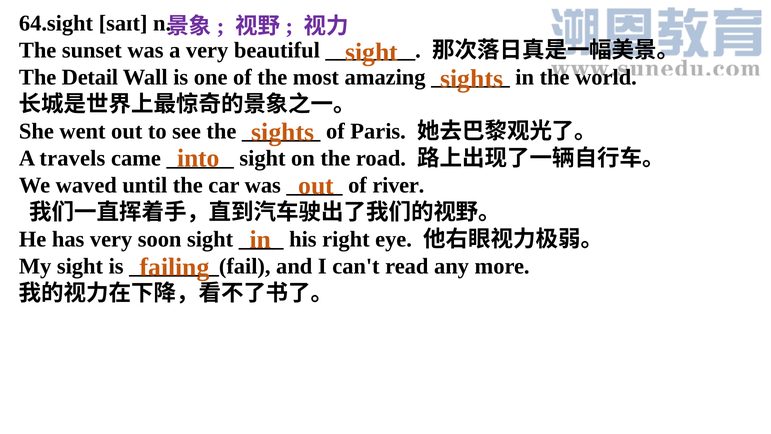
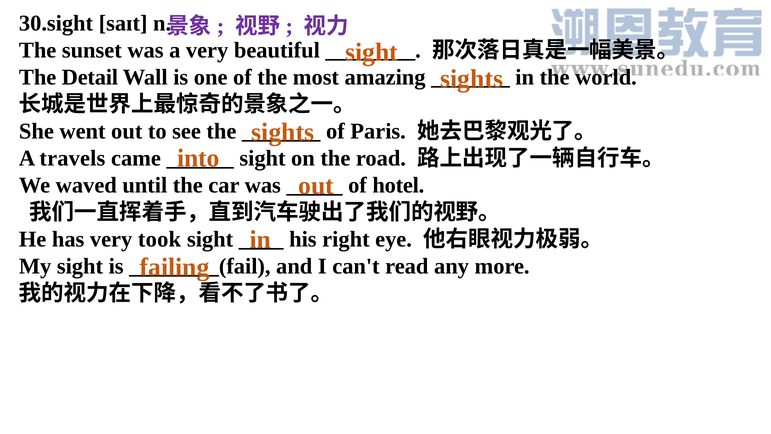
64.sight: 64.sight -> 30.sight (56, 23)
river: river -> hotel (398, 185)
soon: soon -> took (160, 239)
